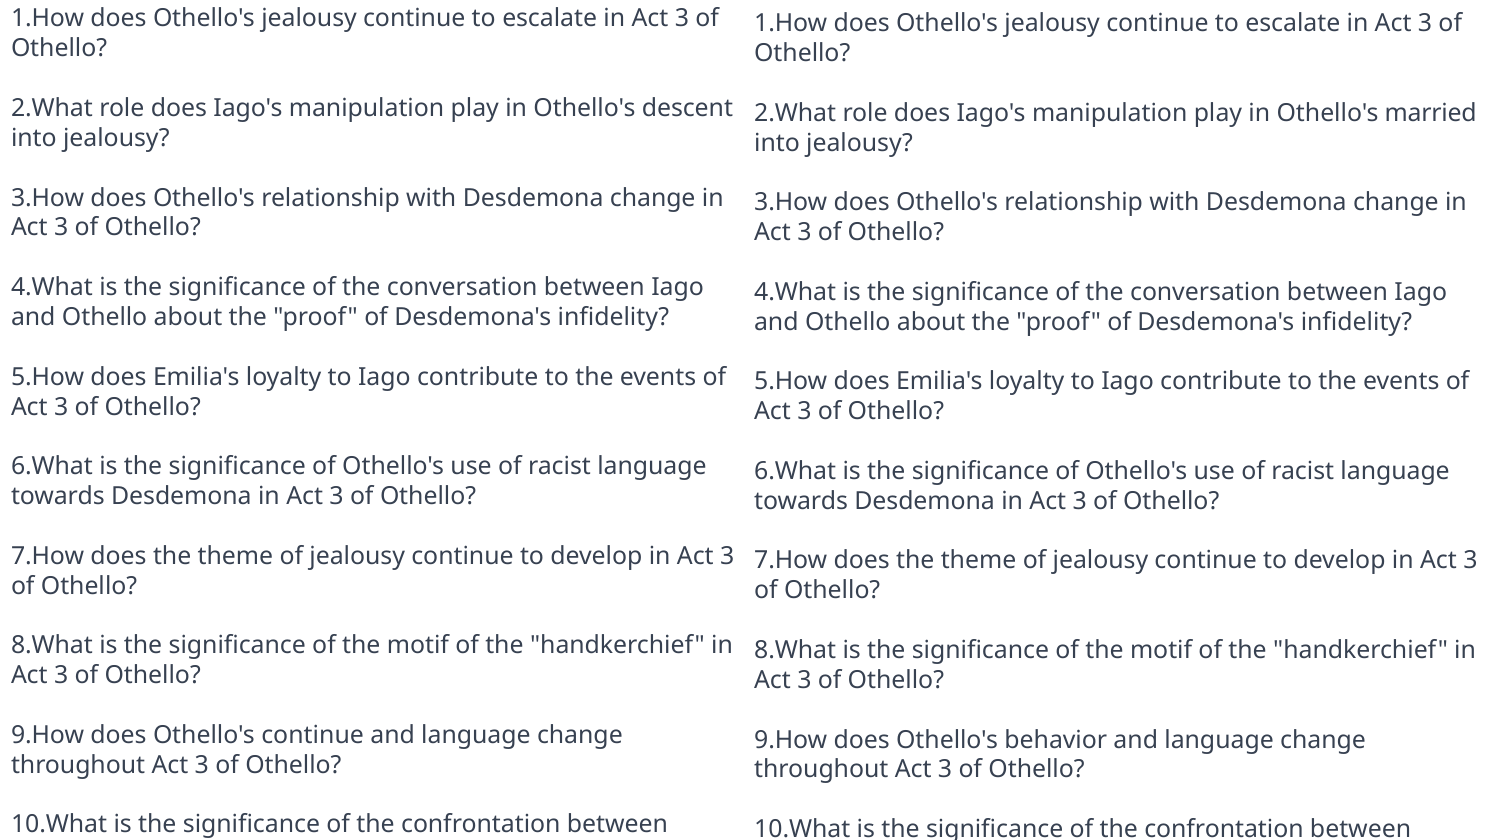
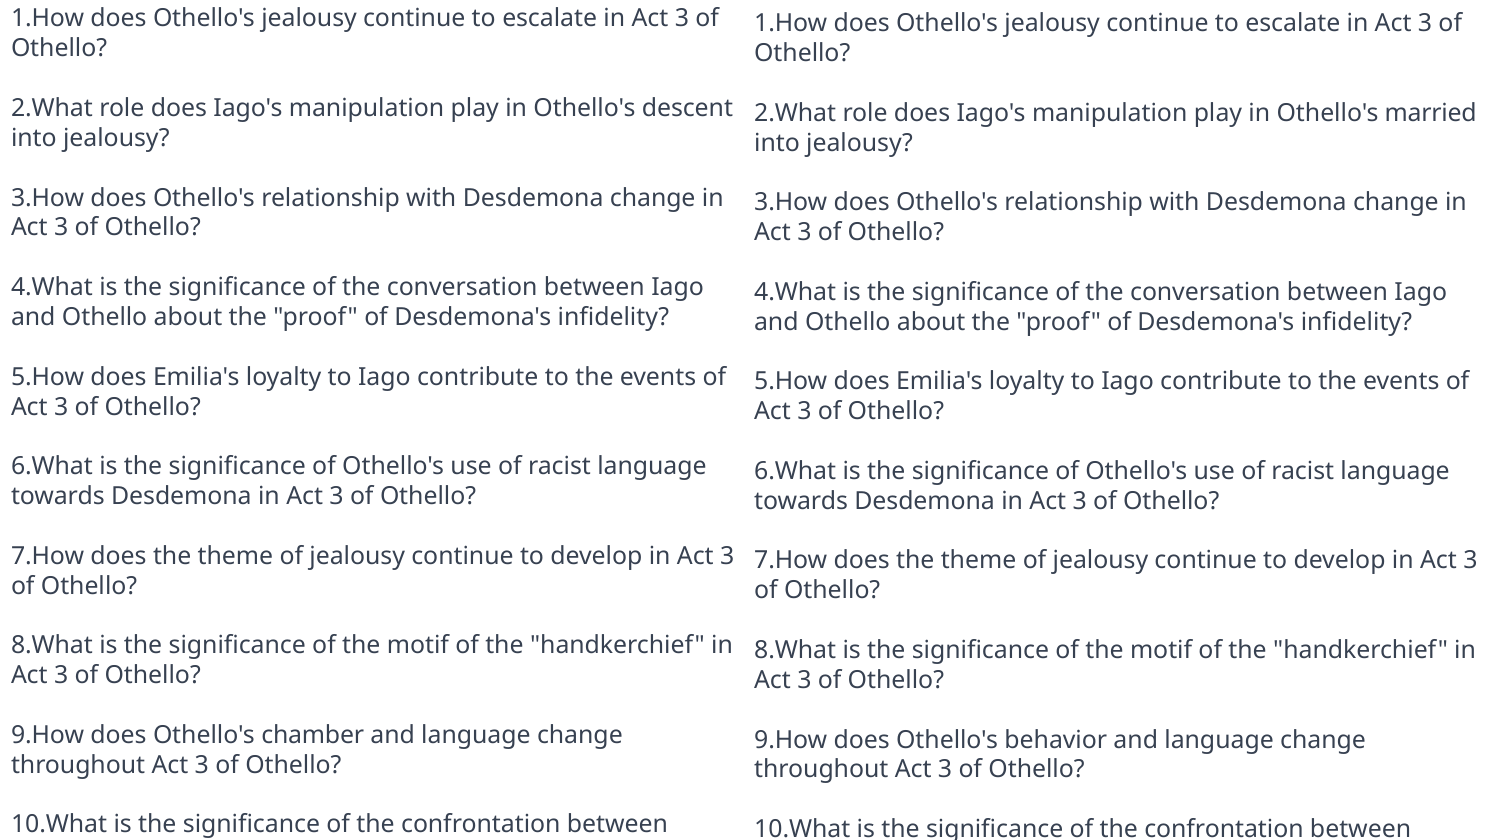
Othello's continue: continue -> chamber (313, 735)
